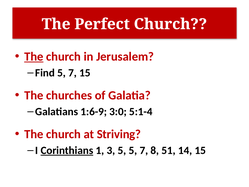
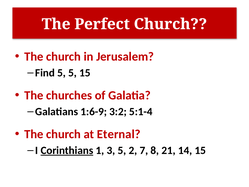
The underline: present -> none (34, 56)
7: 7 -> 5 (72, 73)
3:0: 3:0 -> 3:2 (118, 111)
Striving: Striving -> Eternal (119, 134)
5 5: 5 -> 2 (133, 150)
51: 51 -> 21 (169, 150)
